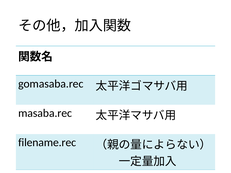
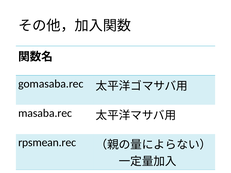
filename.rec: filename.rec -> rpsmean.rec (47, 143)
